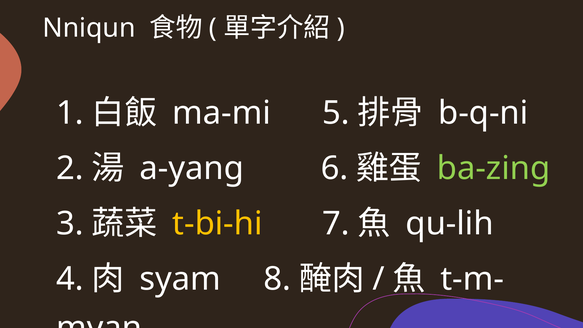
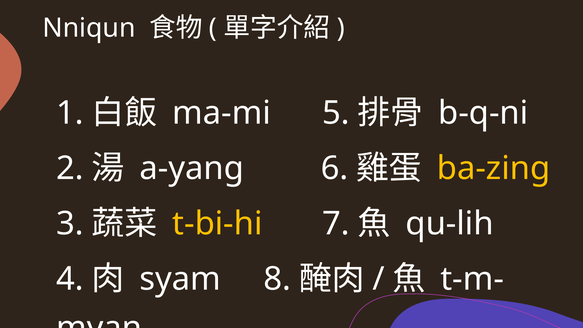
ba-zing colour: light green -> yellow (494, 168)
